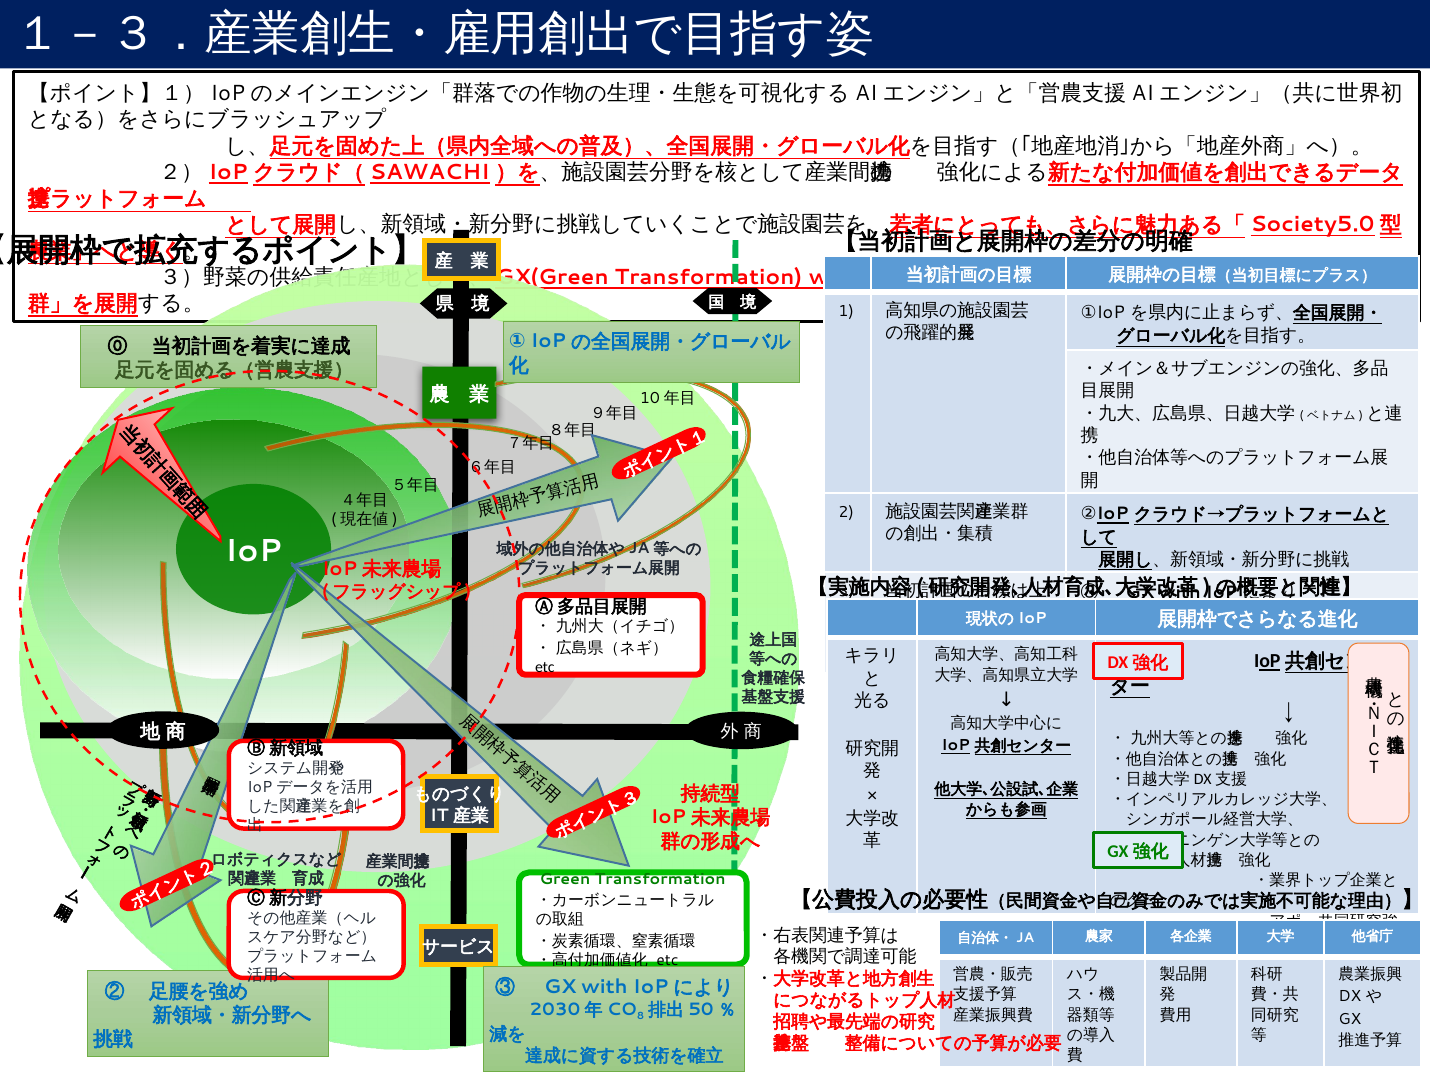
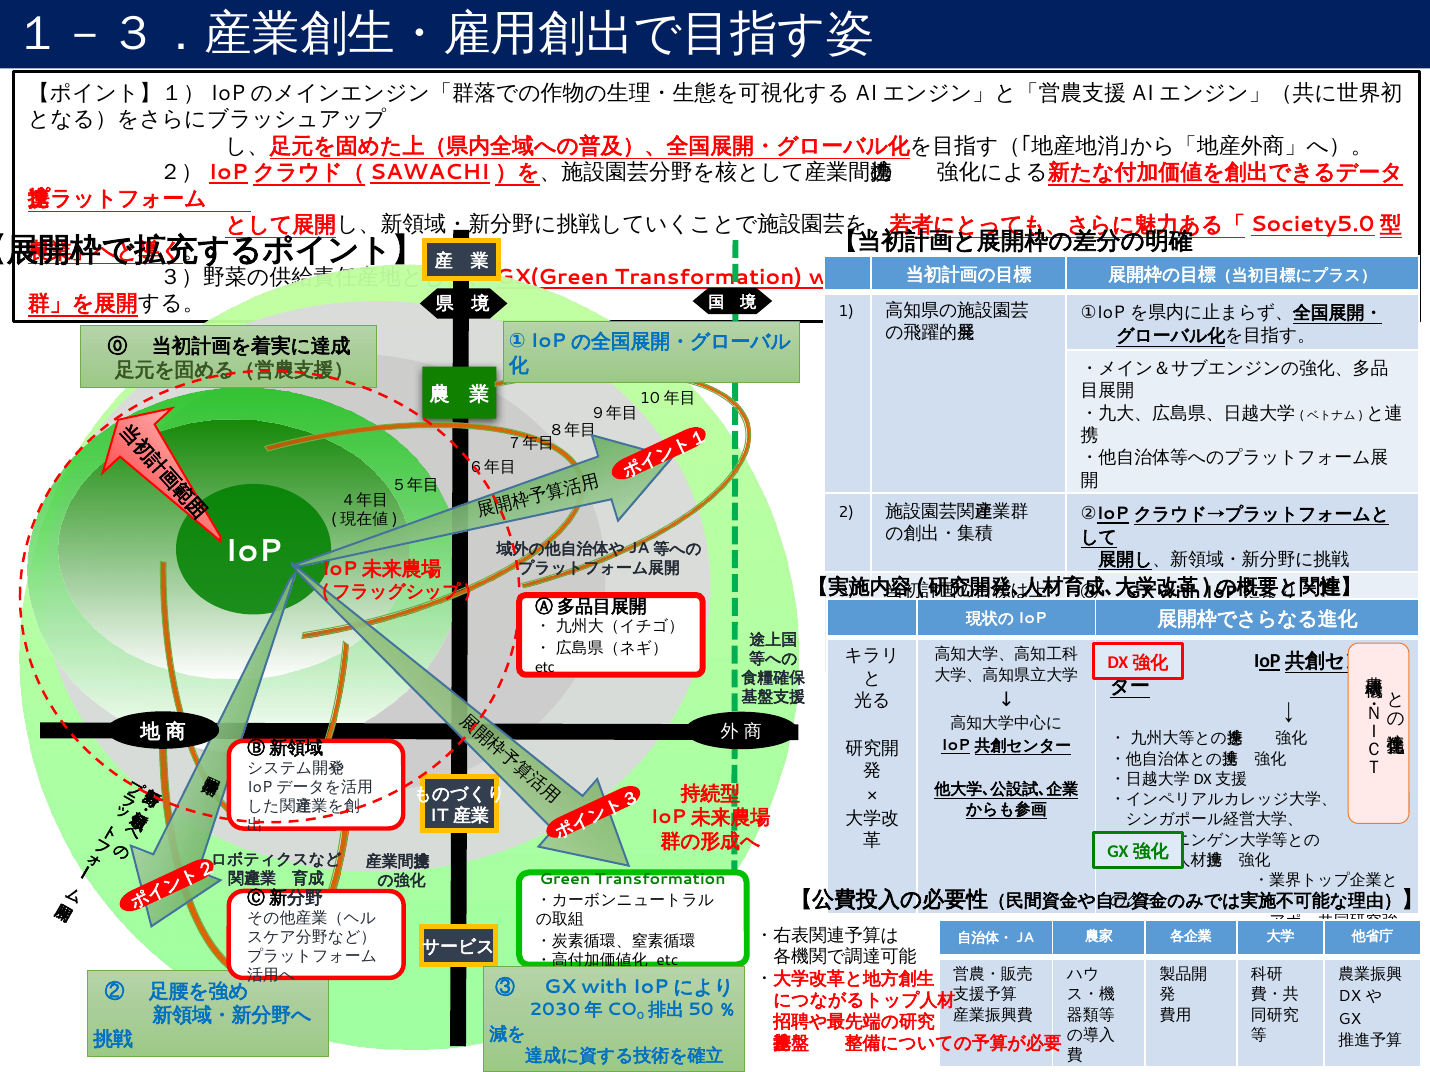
8: 8 -> 0 (641, 1017)
